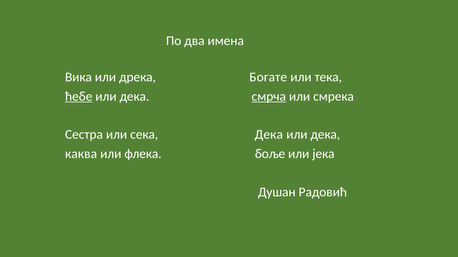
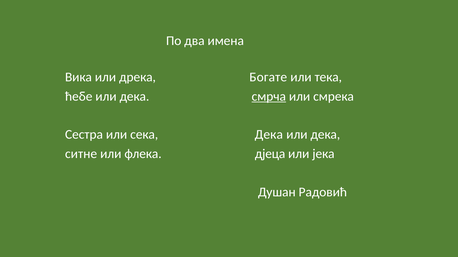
ћебе underline: present -> none (79, 97)
каква: каква -> ситне (81, 154)
боље: боље -> дјеца (270, 154)
